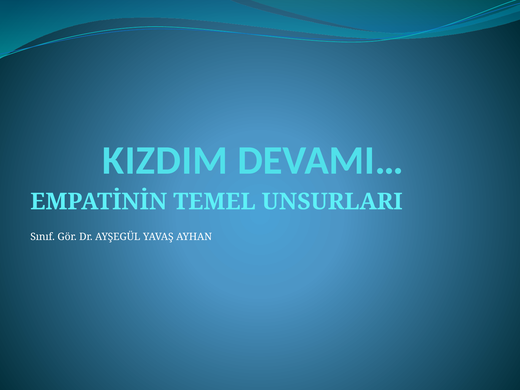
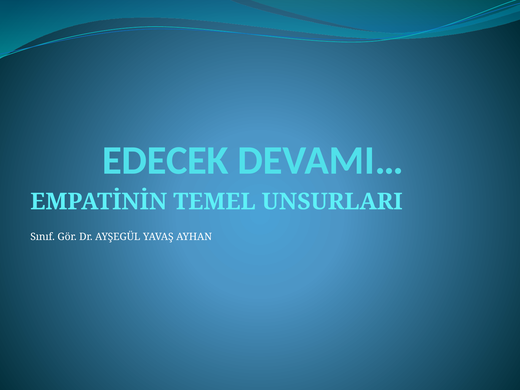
KIZDIM: KIZDIM -> EDECEK (165, 161)
